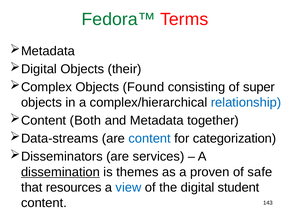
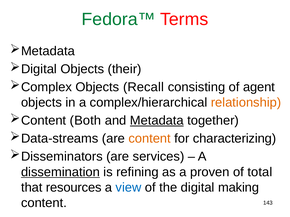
Found: Found -> Recall (143, 87)
super: super -> agent (259, 87)
relationship colour: blue -> orange (246, 103)
Metadata underline: none -> present (157, 121)
content colour: blue -> orange (150, 139)
categorization: categorization -> characterizing (235, 139)
themes: themes -> refining (137, 172)
safe: safe -> total (260, 172)
student: student -> making (239, 188)
